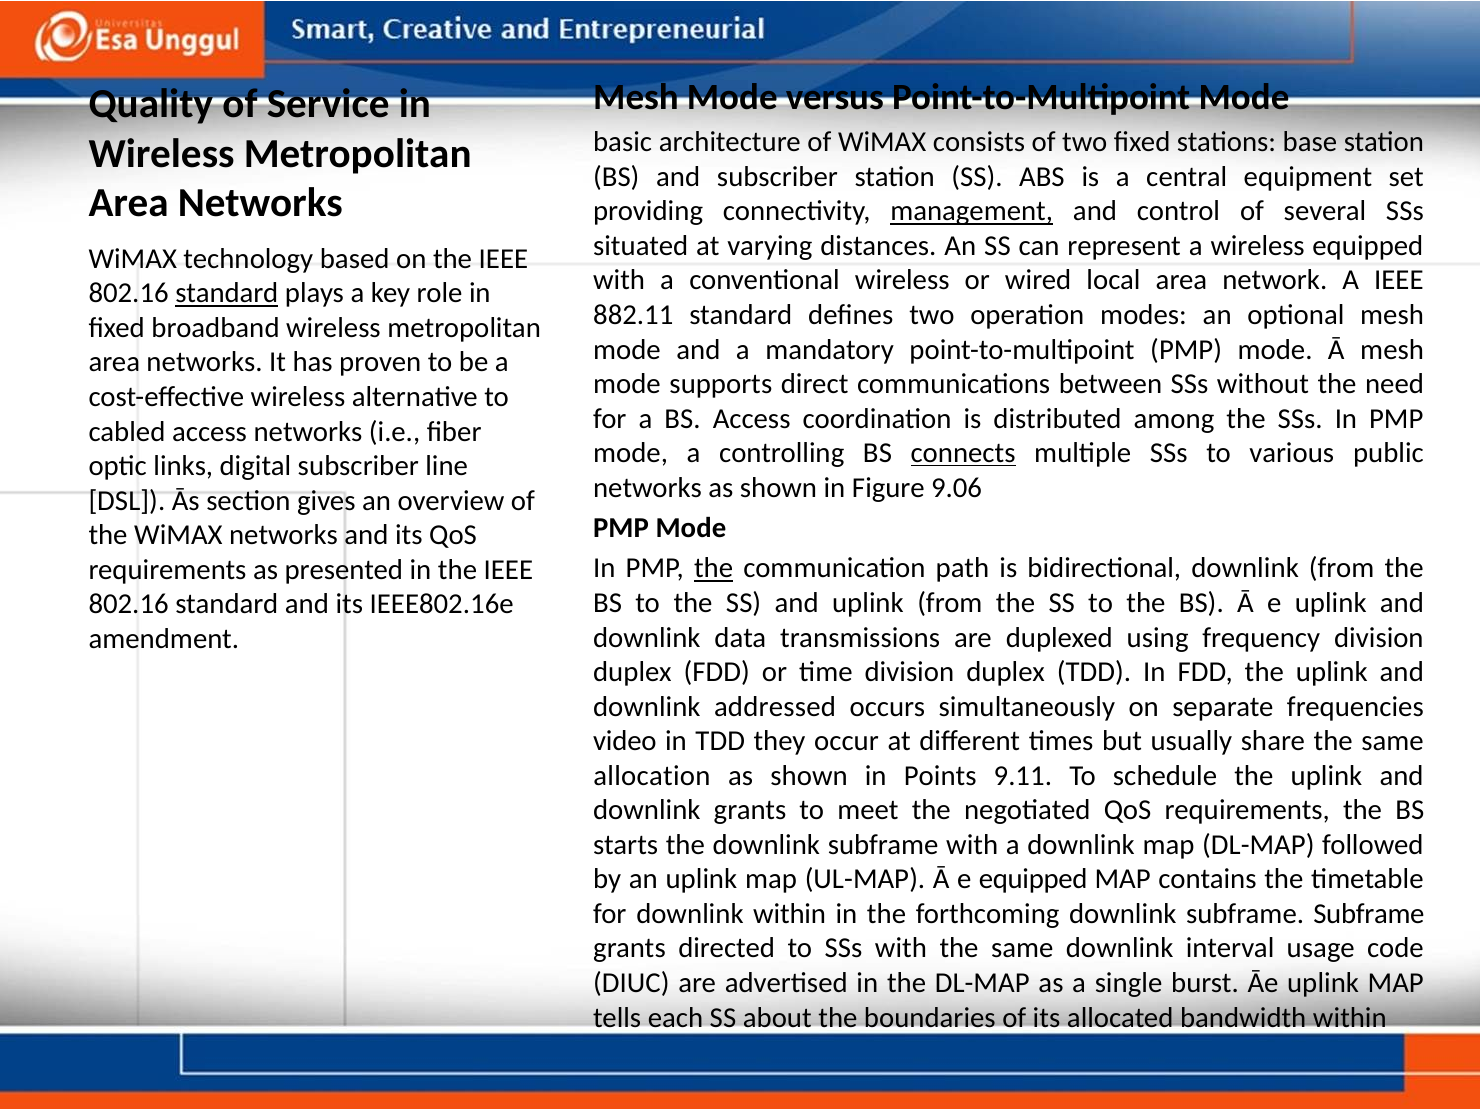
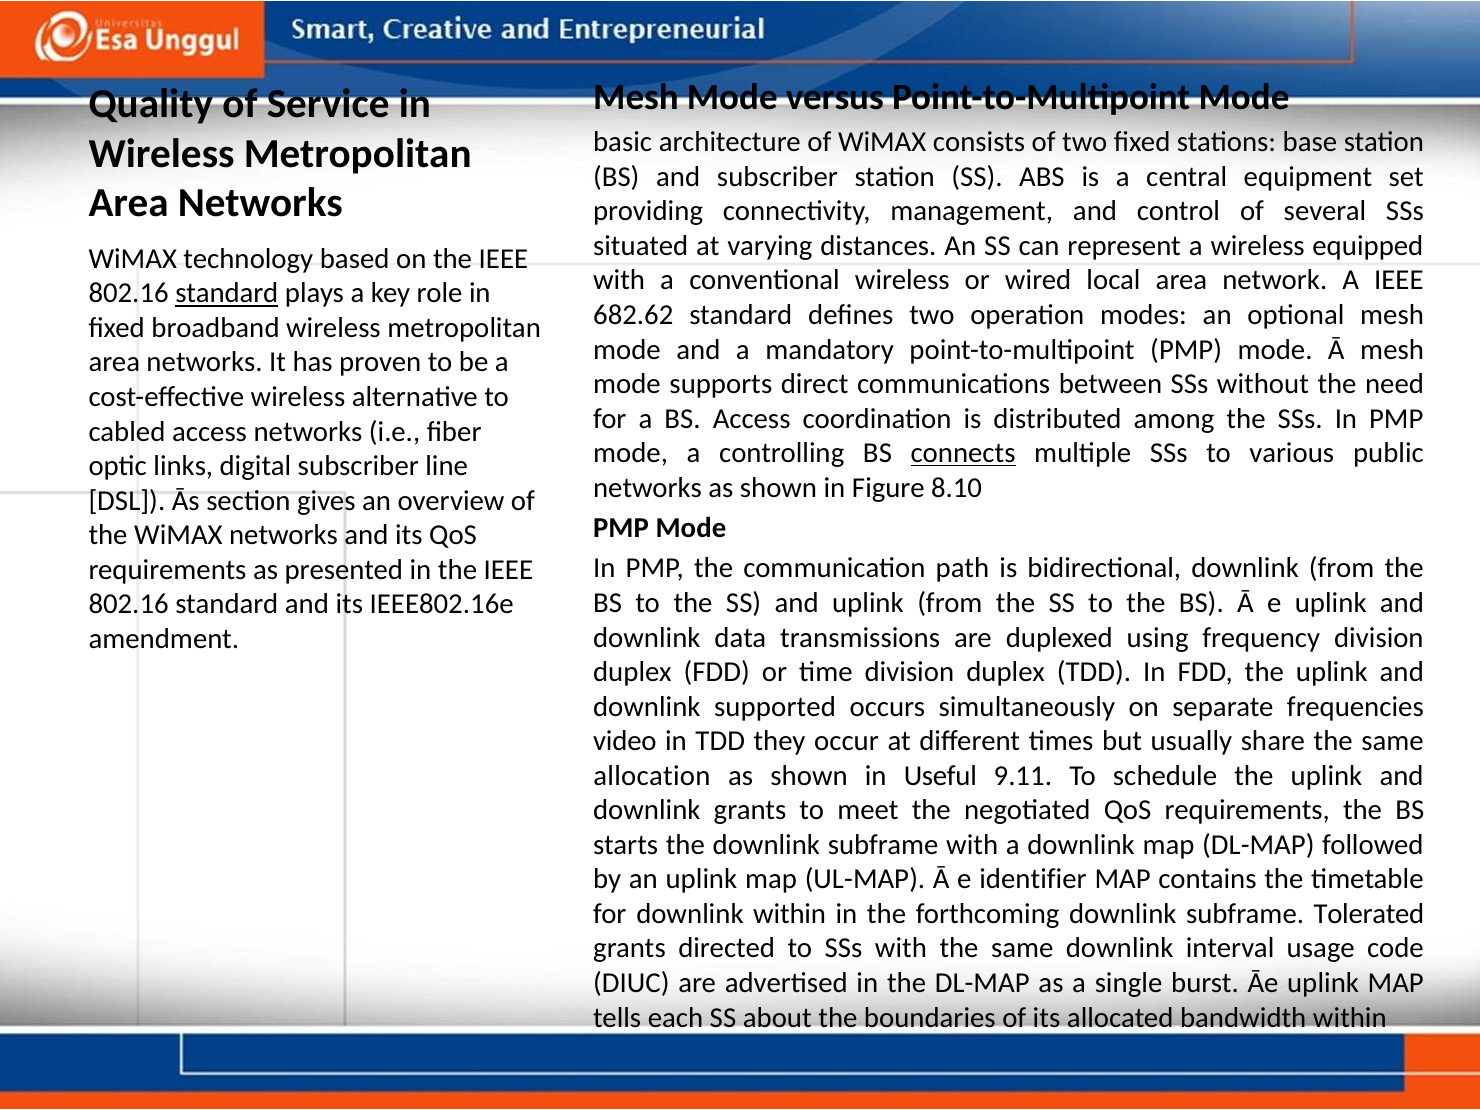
management underline: present -> none (972, 211)
882.11: 882.11 -> 682.62 (633, 315)
9.06: 9.06 -> 8.10 (957, 488)
the underline: present -> none (714, 568)
addressed: addressed -> supported (775, 707)
Points: Points -> Useful (940, 776)
e equipped: equipped -> identifier (1033, 879)
subframe Subframe: Subframe -> Tolerated (1369, 914)
